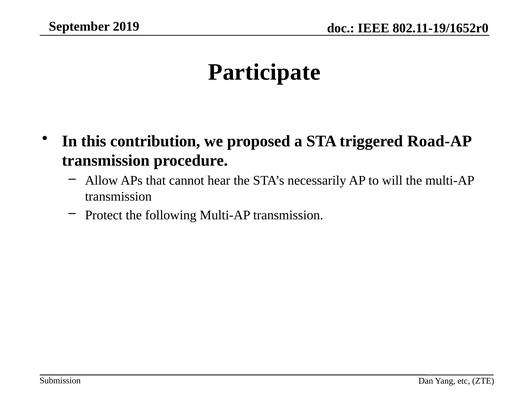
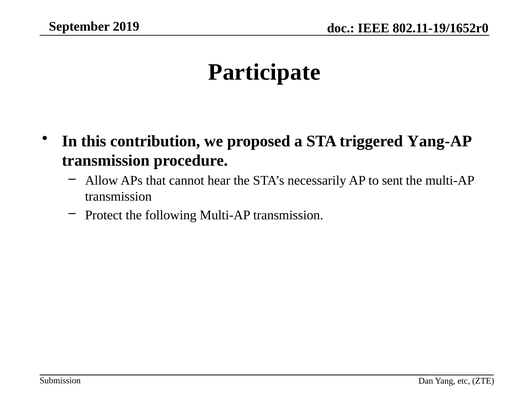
Road-AP: Road-AP -> Yang-AP (440, 141)
will: will -> sent (392, 180)
